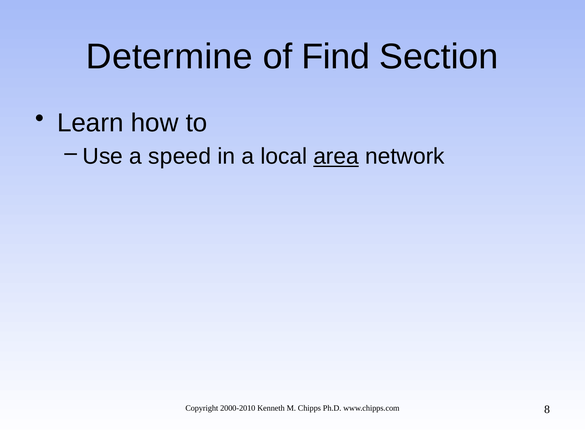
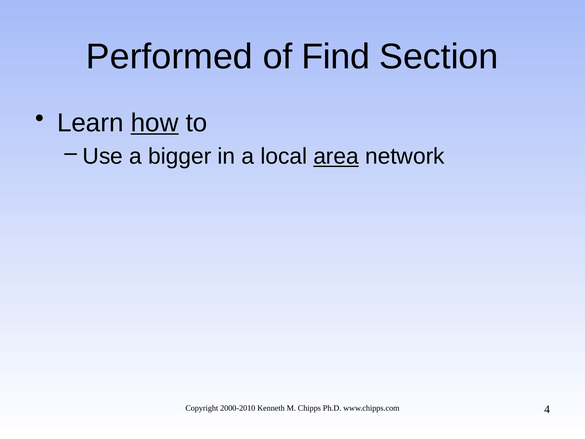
Determine: Determine -> Performed (169, 57)
how underline: none -> present (155, 123)
speed: speed -> bigger (180, 156)
8: 8 -> 4 (547, 409)
